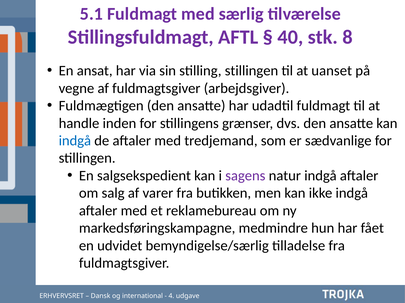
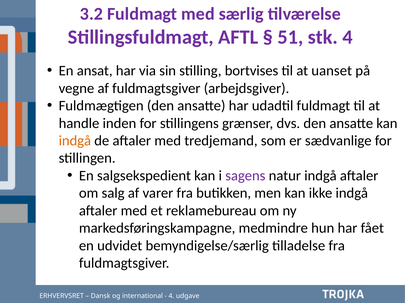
5.1: 5.1 -> 3.2 (91, 14)
40: 40 -> 51 (290, 37)
stk 8: 8 -> 4 (348, 37)
stilling stillingen: stillingen -> bortvises (252, 71)
indgå colour: blue -> orange (75, 141)
